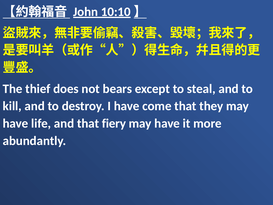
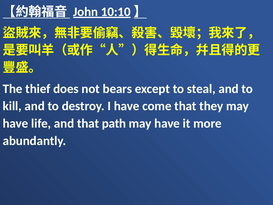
fiery: fiery -> path (114, 123)
